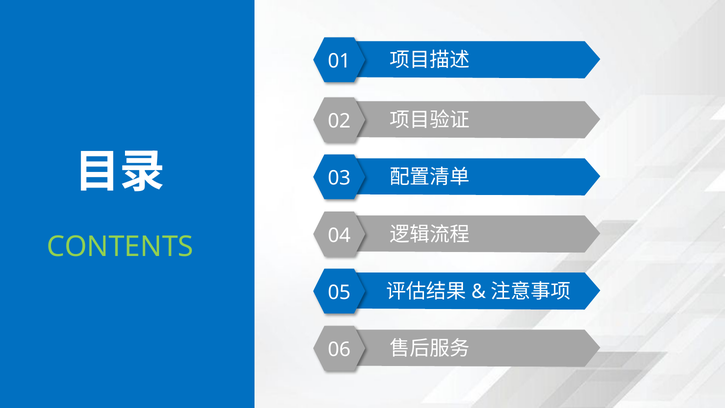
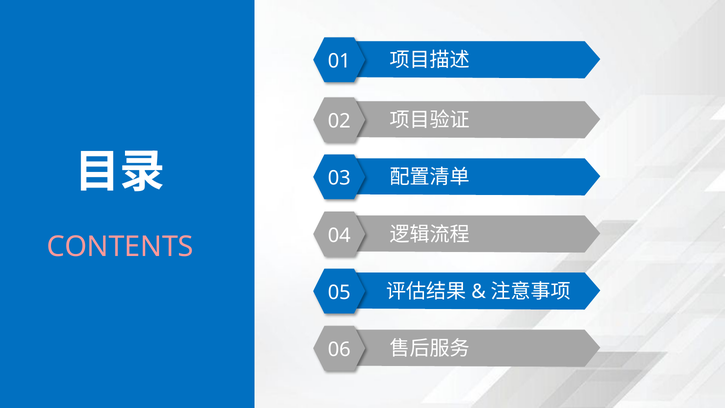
CONTENTS colour: light green -> pink (120, 247)
